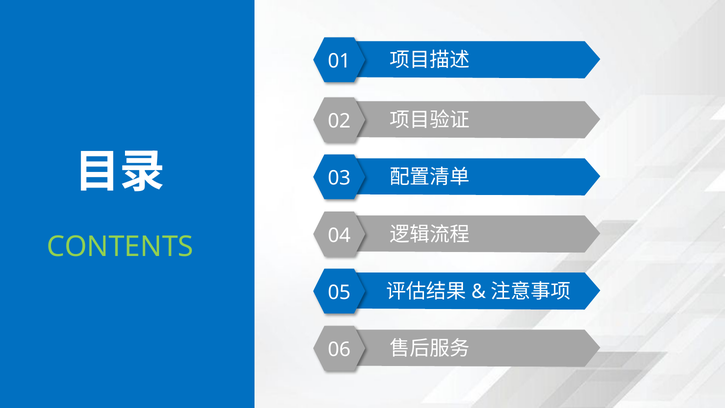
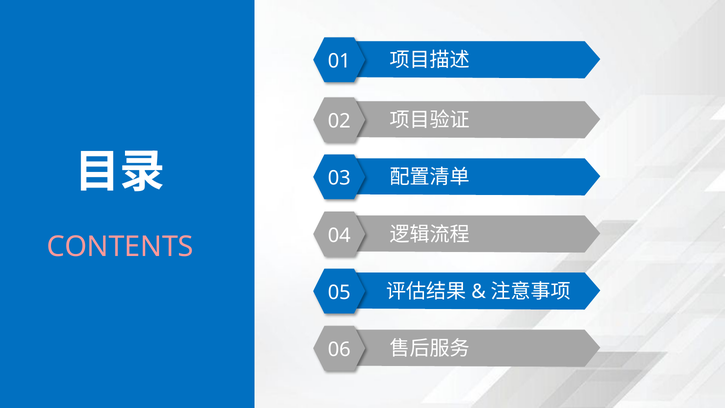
CONTENTS colour: light green -> pink (120, 247)
